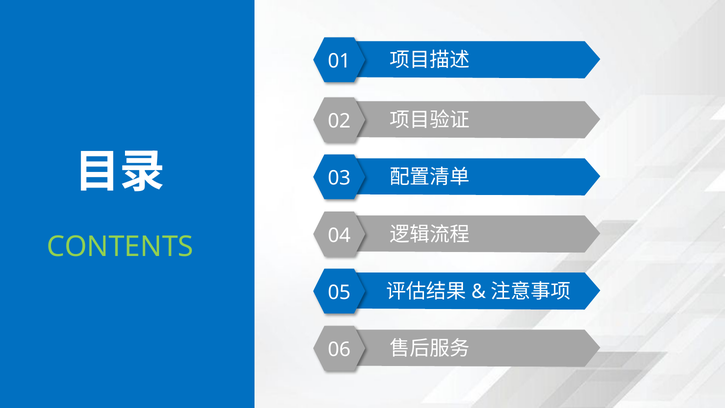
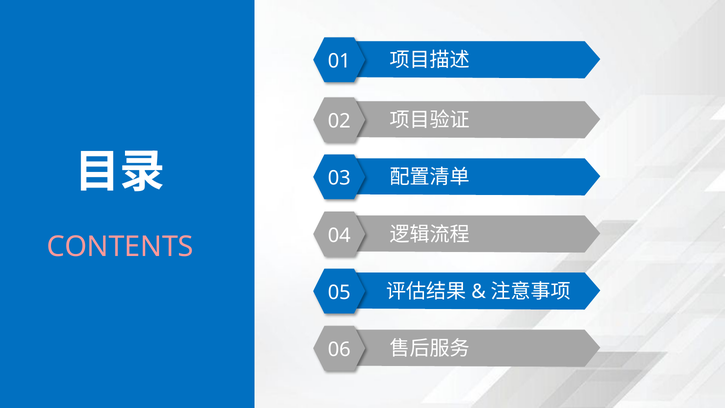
CONTENTS colour: light green -> pink (120, 247)
